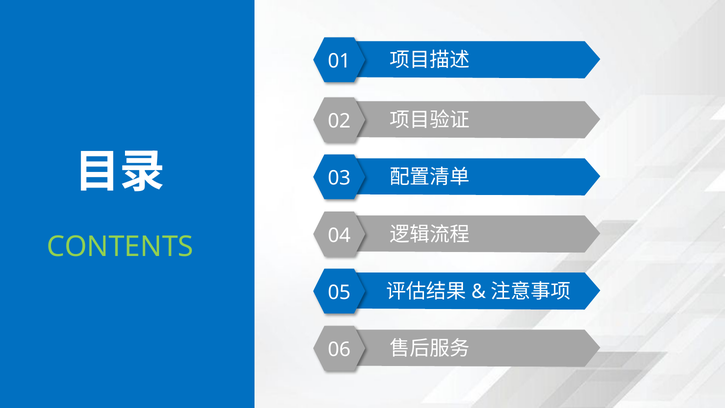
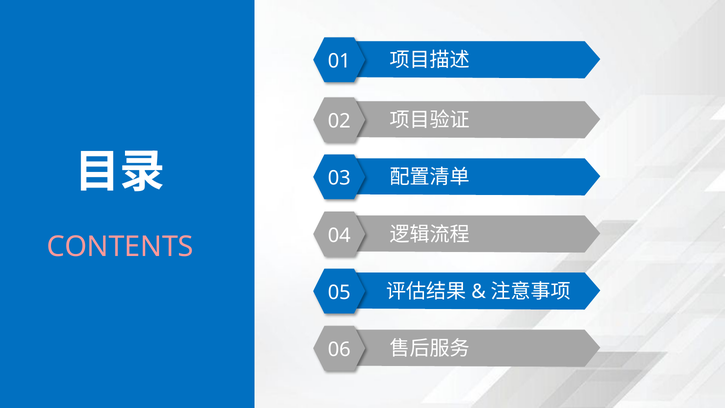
CONTENTS colour: light green -> pink (120, 247)
